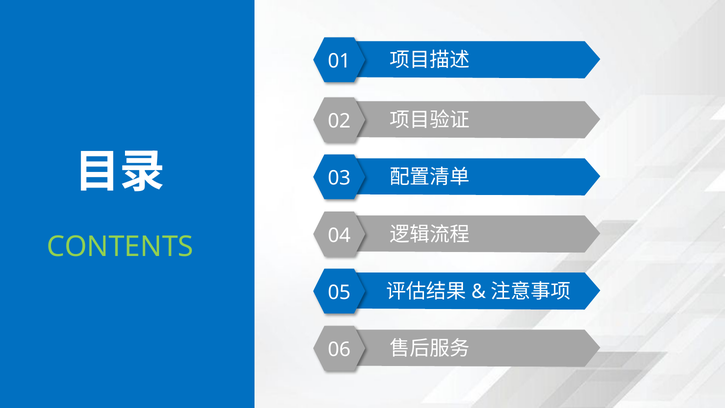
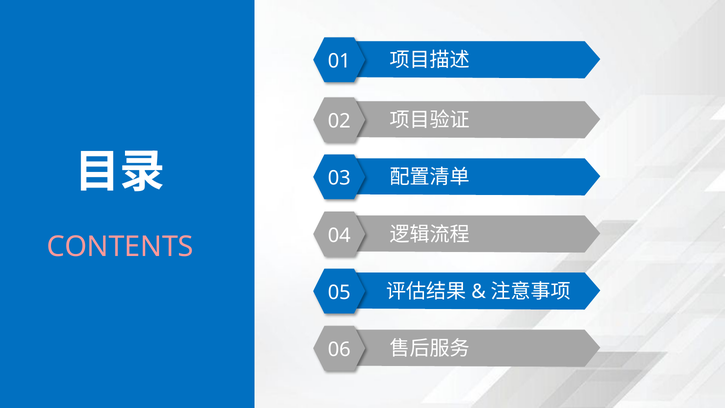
CONTENTS colour: light green -> pink (120, 247)
